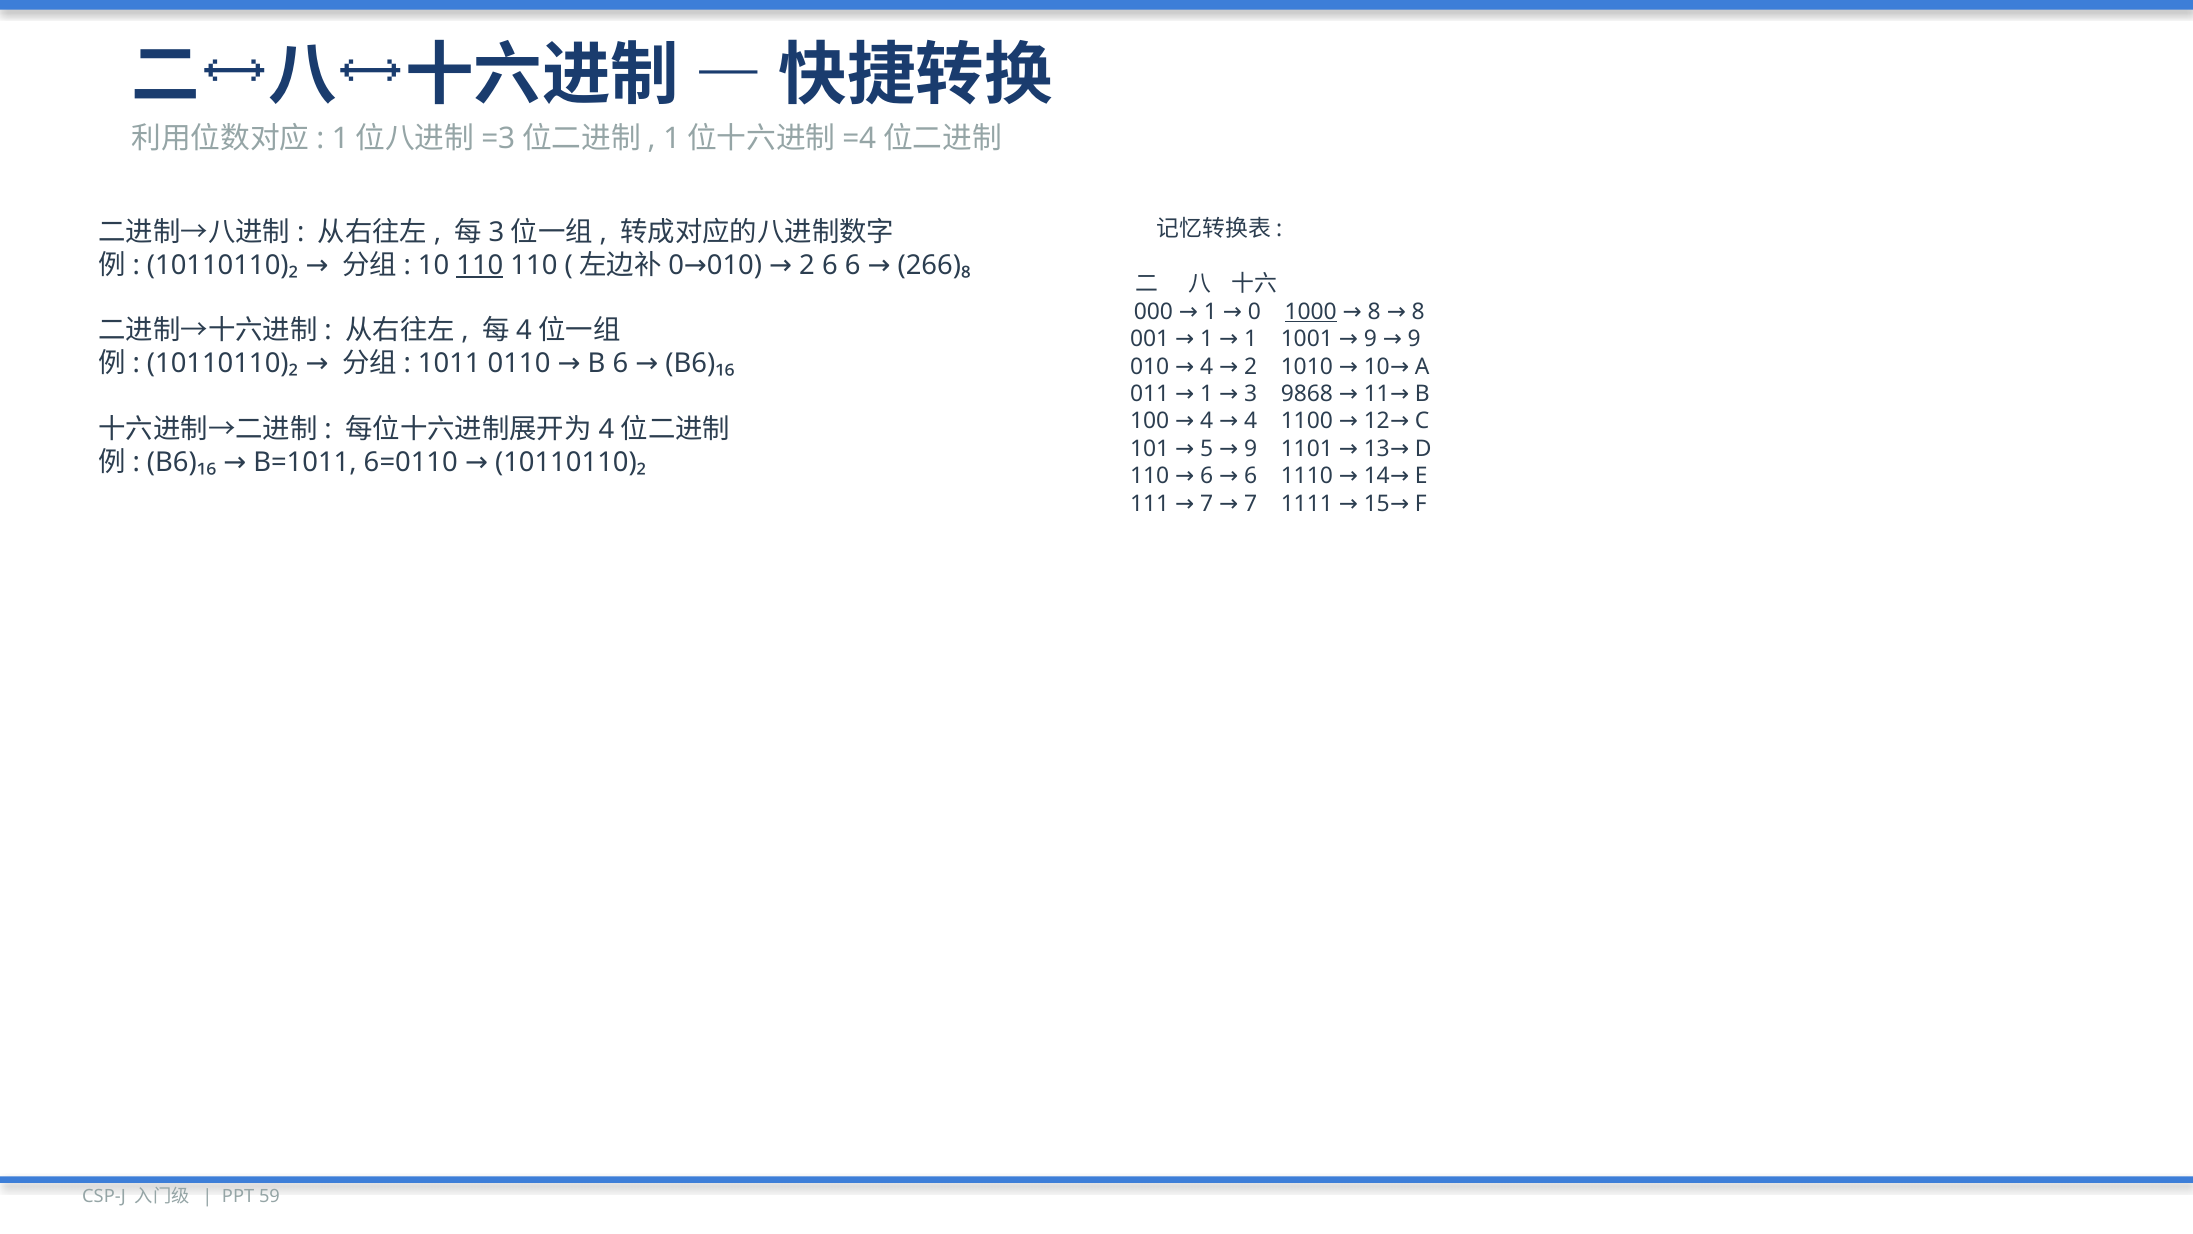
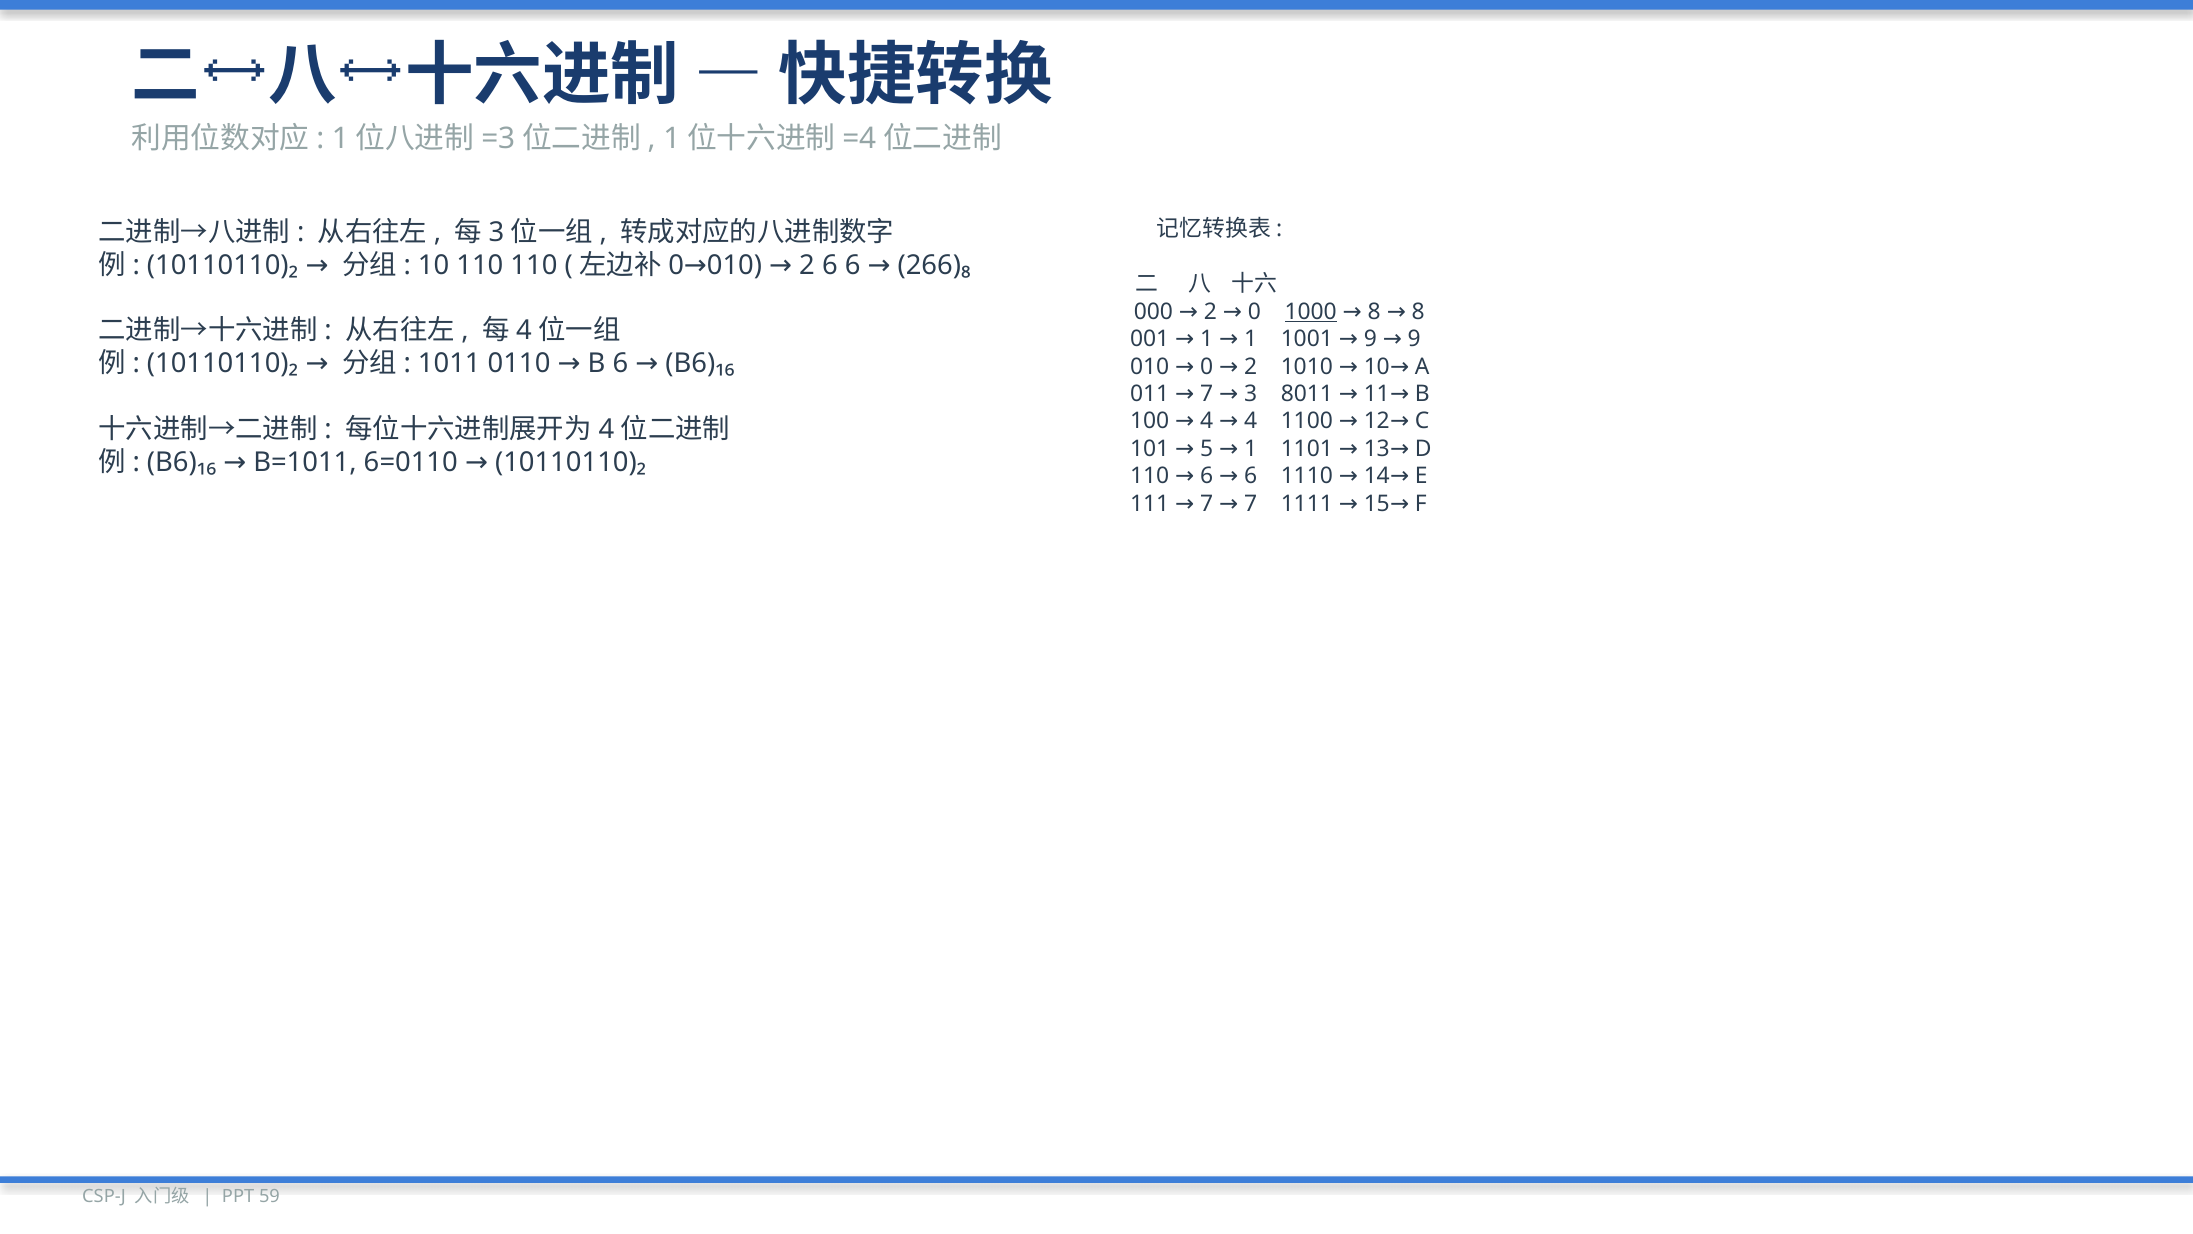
110 underline: present -> none (480, 265)
000 1: 1 -> 2 (1210, 311)
010 4: 4 -> 0 (1207, 366)
011 1: 1 -> 7 (1207, 394)
9868: 9868 -> 8011 (1307, 394)
5 9: 9 -> 1 (1251, 449)
